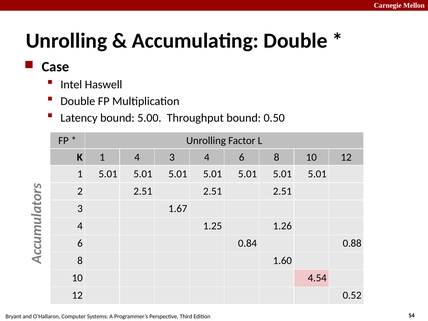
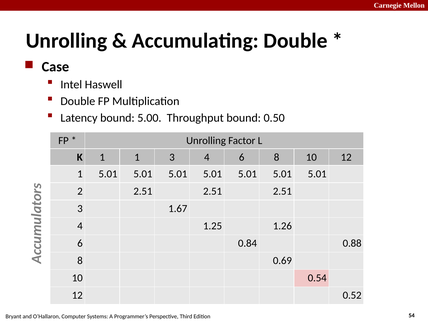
1 4: 4 -> 1 (137, 157)
1.60: 1.60 -> 0.69 (282, 261)
4.54: 4.54 -> 0.54 (317, 278)
